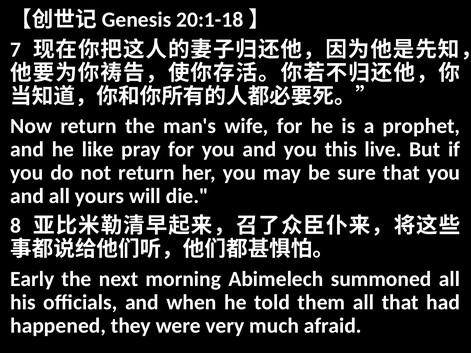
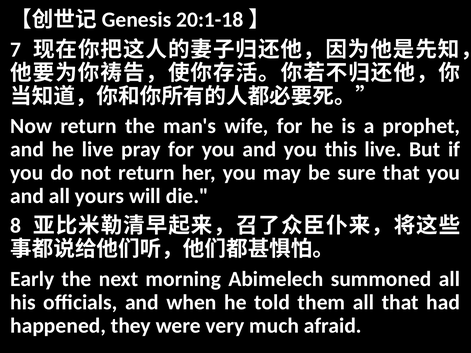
he like: like -> live (98, 150)
